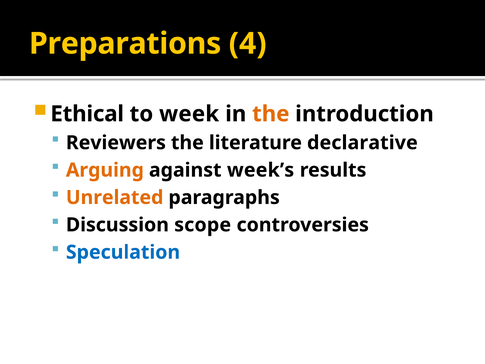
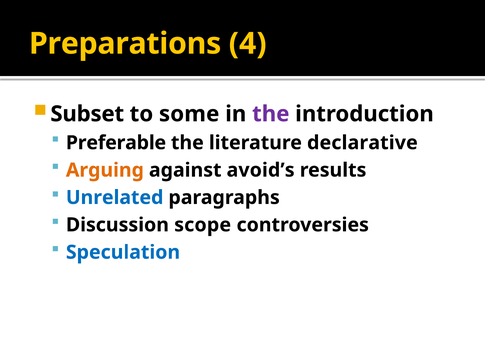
Ethical: Ethical -> Subset (87, 114)
week: week -> some (189, 114)
the colour: orange -> purple (271, 114)
Reviewers: Reviewers -> Preferable (116, 143)
week’s: week’s -> avoid’s (261, 170)
Unrelated colour: orange -> blue (115, 197)
